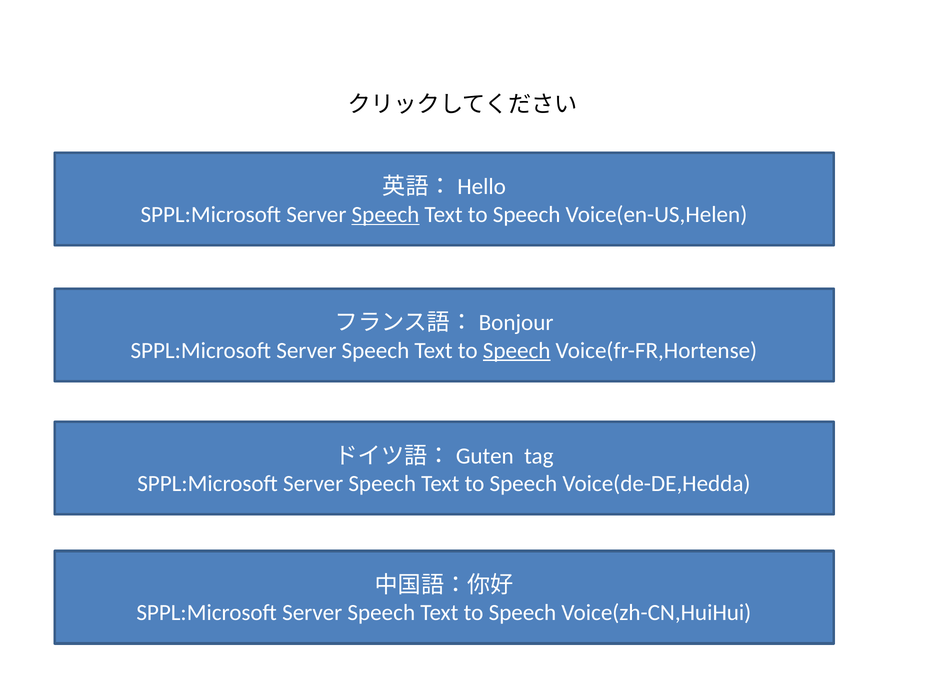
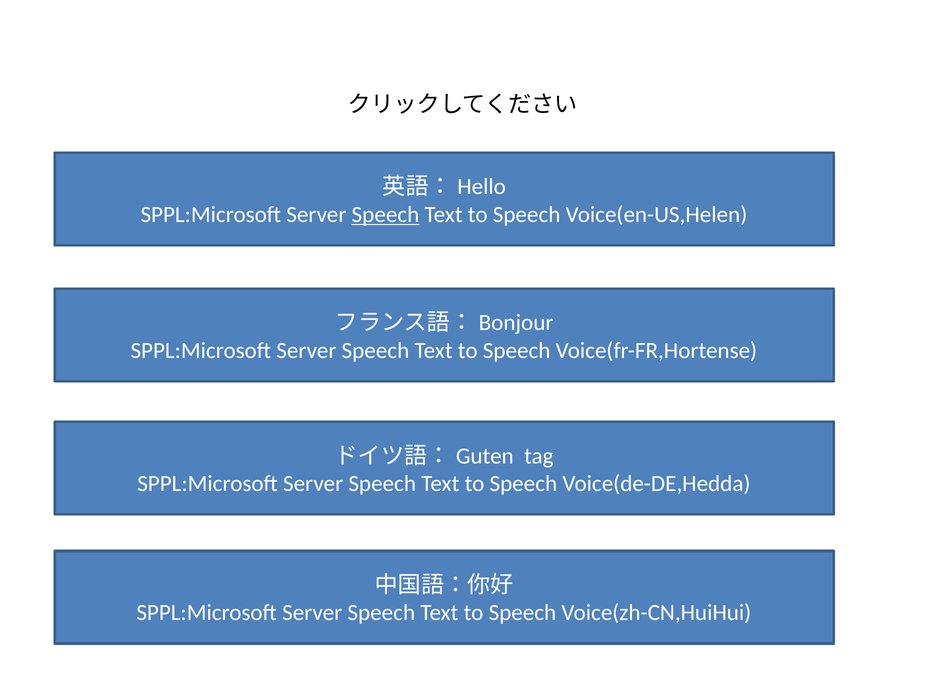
Speech underline: present -> none (517, 350)
